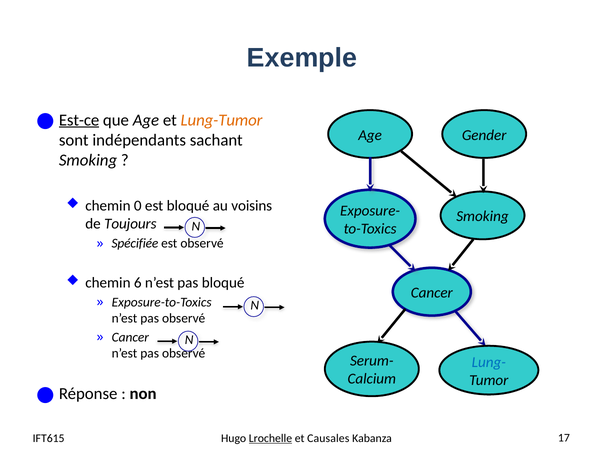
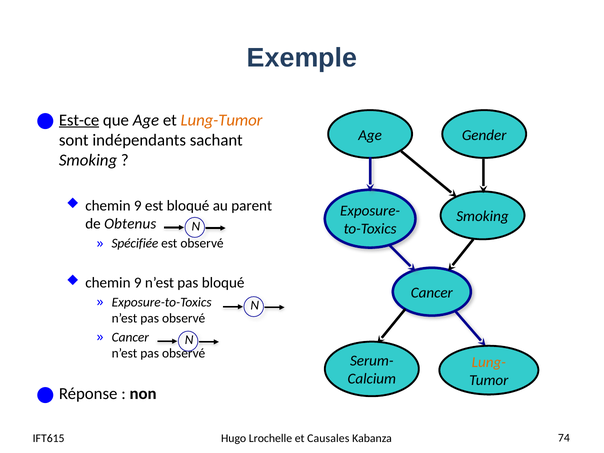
0: 0 -> 9 (138, 206)
voisins: voisins -> parent (252, 206)
Toujours: Toujours -> Obtenus (130, 224)
6: 6 -> 9 (138, 283)
Lung- colour: blue -> orange (489, 362)
Lrochelle underline: present -> none (270, 438)
17: 17 -> 74 (564, 438)
